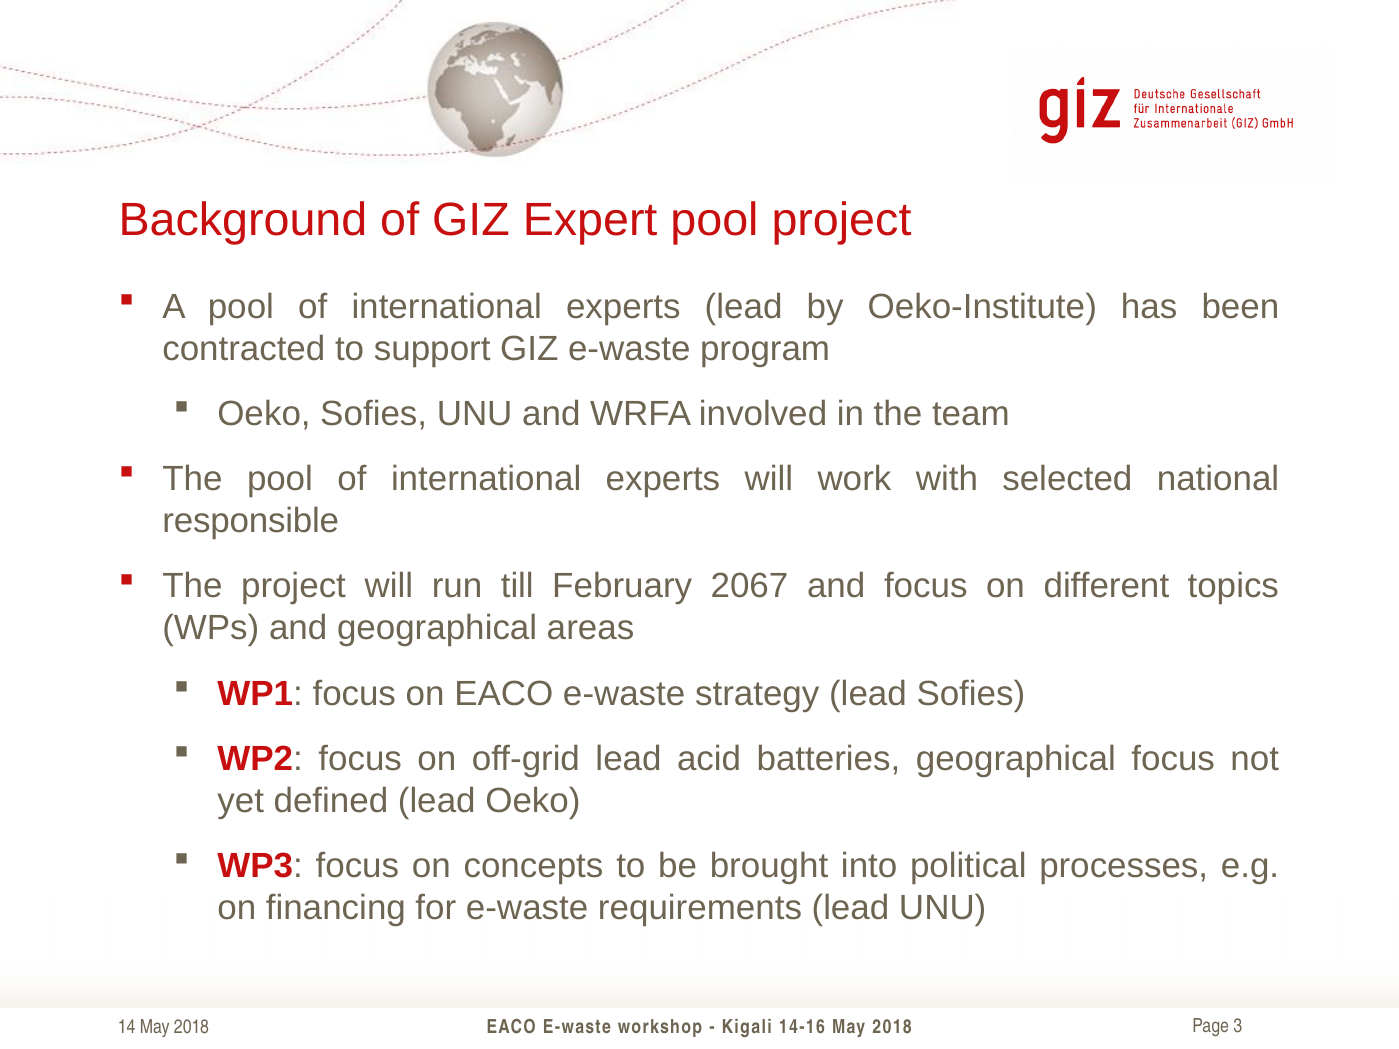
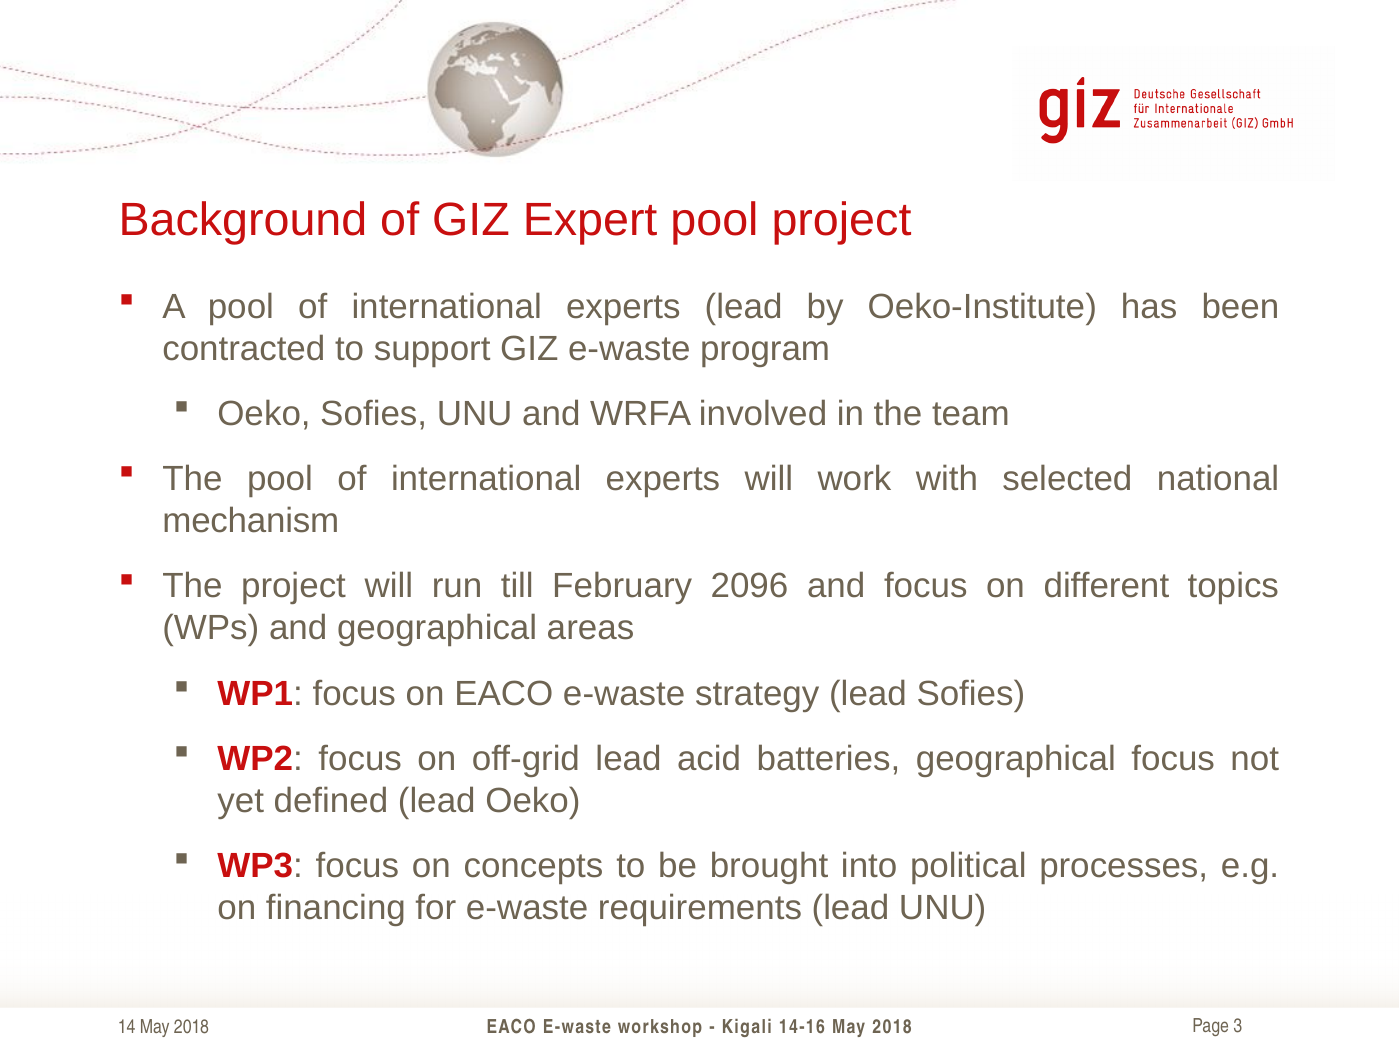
responsible: responsible -> mechanism (251, 521)
2067: 2067 -> 2096 (749, 587)
